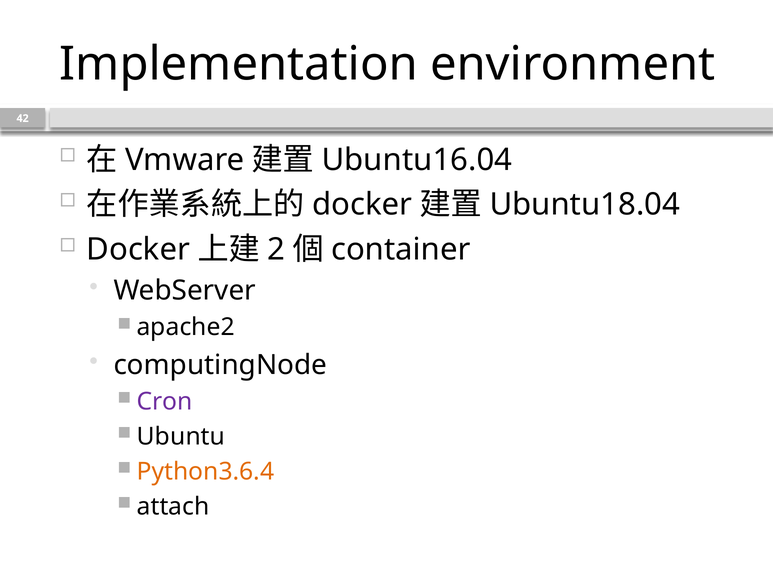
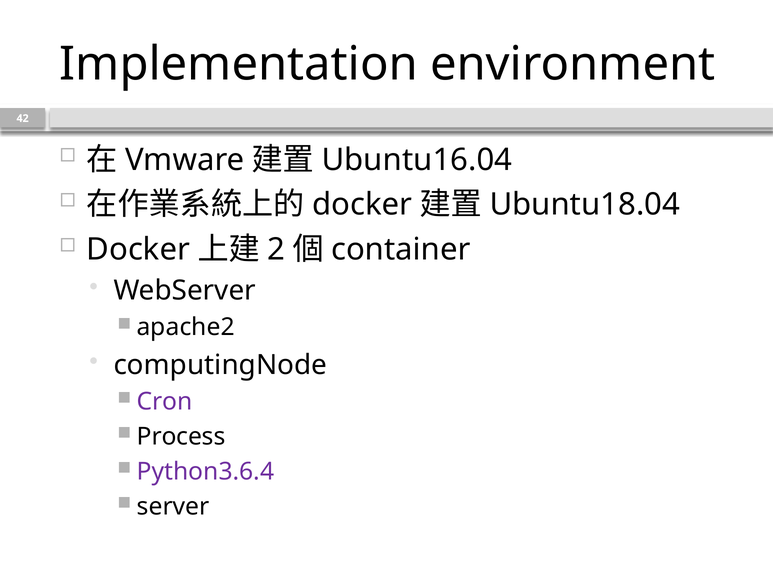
Ubuntu: Ubuntu -> Process (181, 437)
Python3.6.4 colour: orange -> purple (205, 472)
attach: attach -> server (173, 507)
